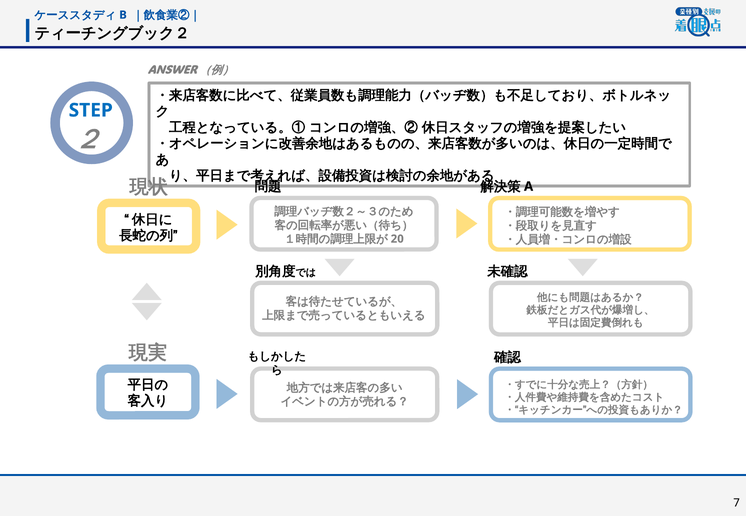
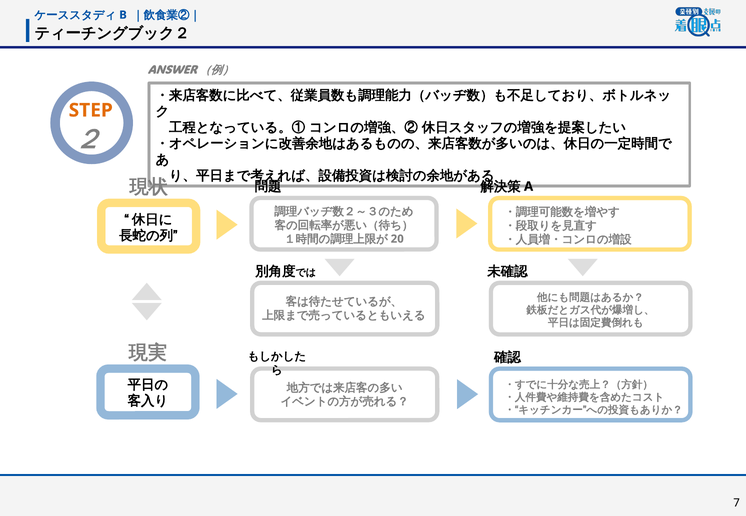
STEP colour: blue -> orange (91, 110)
